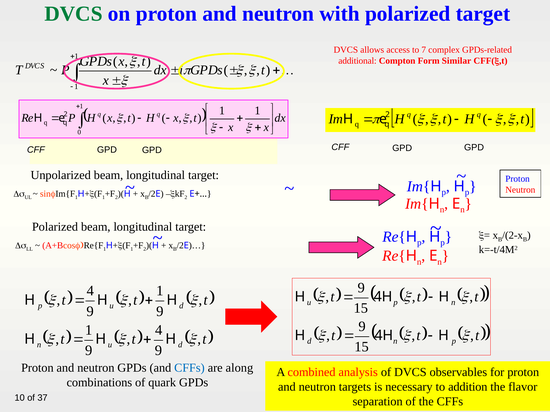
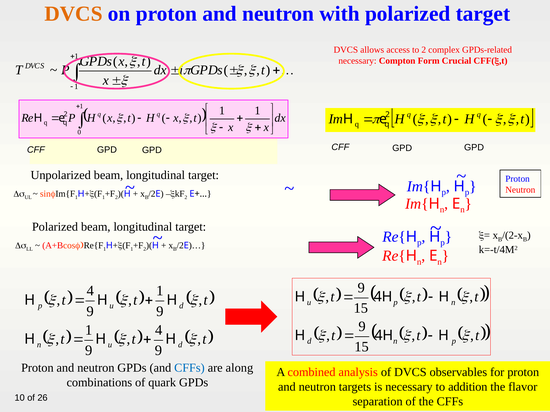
DVCS colour: green -> orange (74, 14)
to 7: 7 -> 2 (424, 50)
additional: additional -> necessary (357, 61)
Similar: Similar -> Crucial (457, 61)
37: 37 -> 26 (43, 398)
